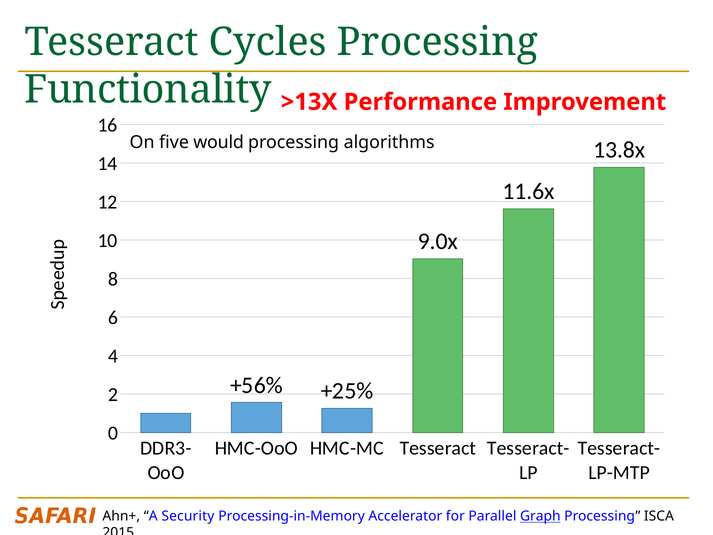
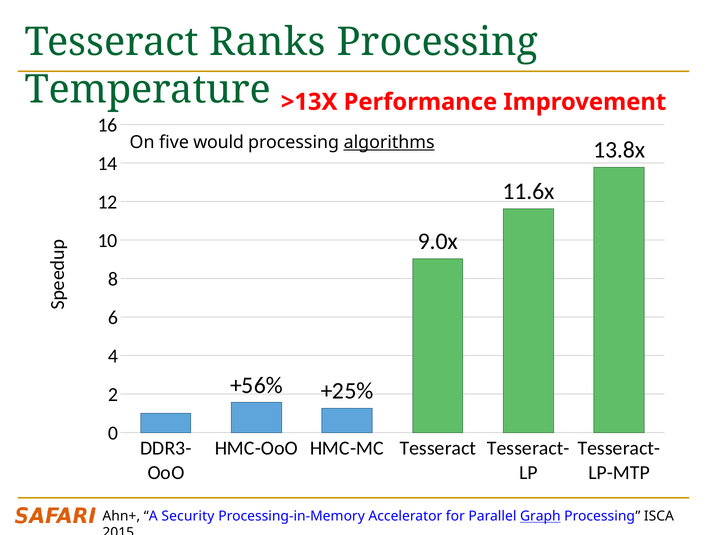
Cycles: Cycles -> Ranks (268, 42)
Functionality: Functionality -> Temperature (148, 90)
algorithms underline: none -> present (389, 142)
